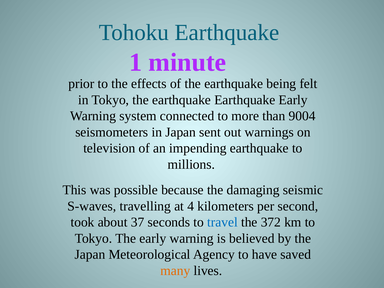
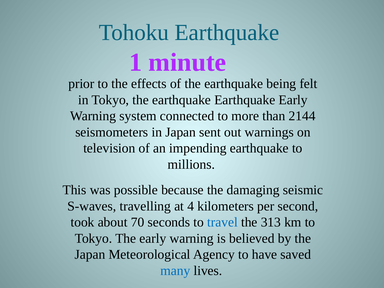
9004: 9004 -> 2144 (302, 116)
37: 37 -> 70 (138, 222)
372: 372 -> 313 (271, 222)
many colour: orange -> blue (175, 271)
